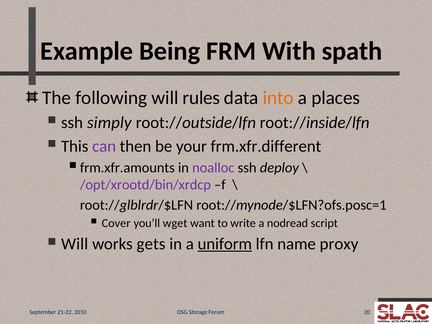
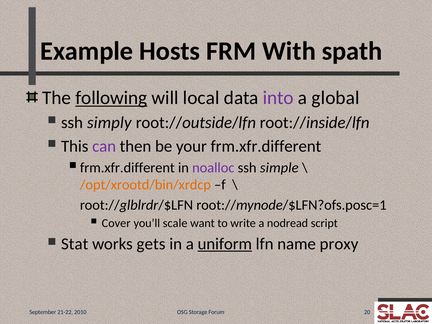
Being: Being -> Hosts (170, 51)
following underline: none -> present (111, 98)
rules: rules -> local (201, 98)
into colour: orange -> purple (278, 98)
places: places -> global (336, 98)
frm.xfr.amounts: frm.xfr.amounts -> frm.xfr.different (127, 168)
deploy: deploy -> simple (279, 168)
/opt/xrootd/bin/xrdcp colour: purple -> orange (145, 185)
wget: wget -> scale (175, 223)
Will: Will -> Stat (75, 244)
